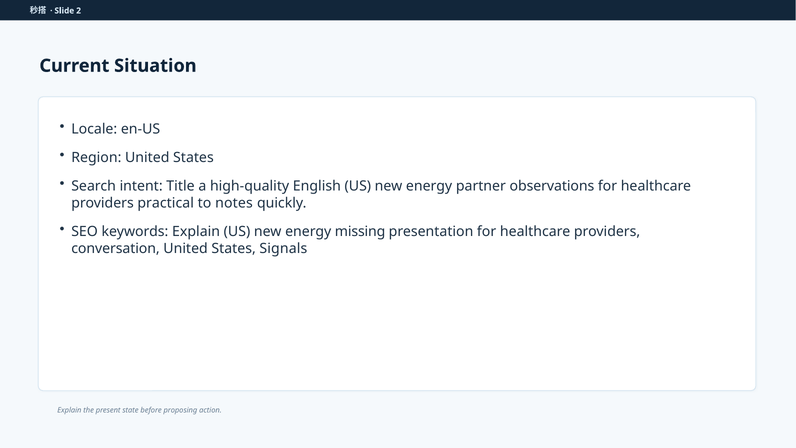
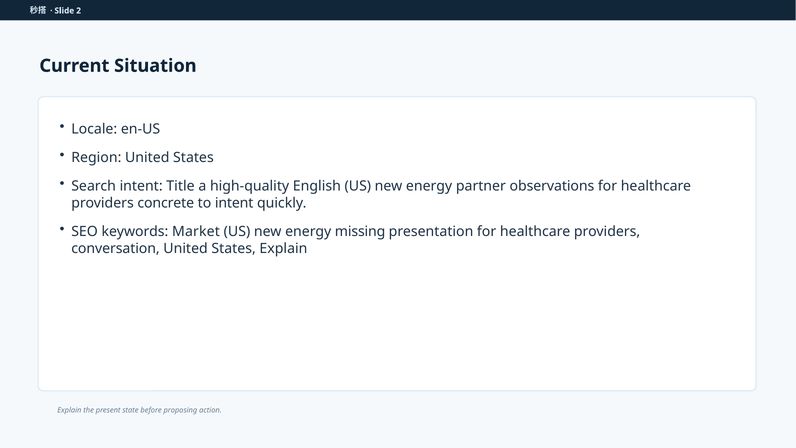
practical: practical -> concrete (166, 203)
to notes: notes -> intent (234, 203)
keywords Explain: Explain -> Market (196, 231)
States Signals: Signals -> Explain (283, 248)
